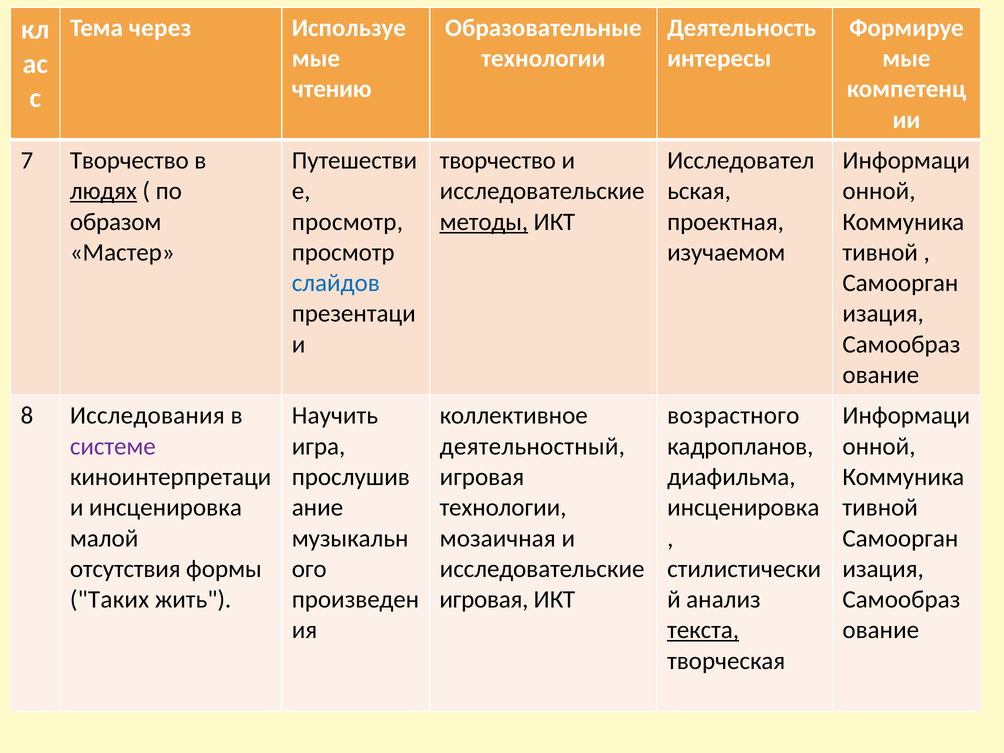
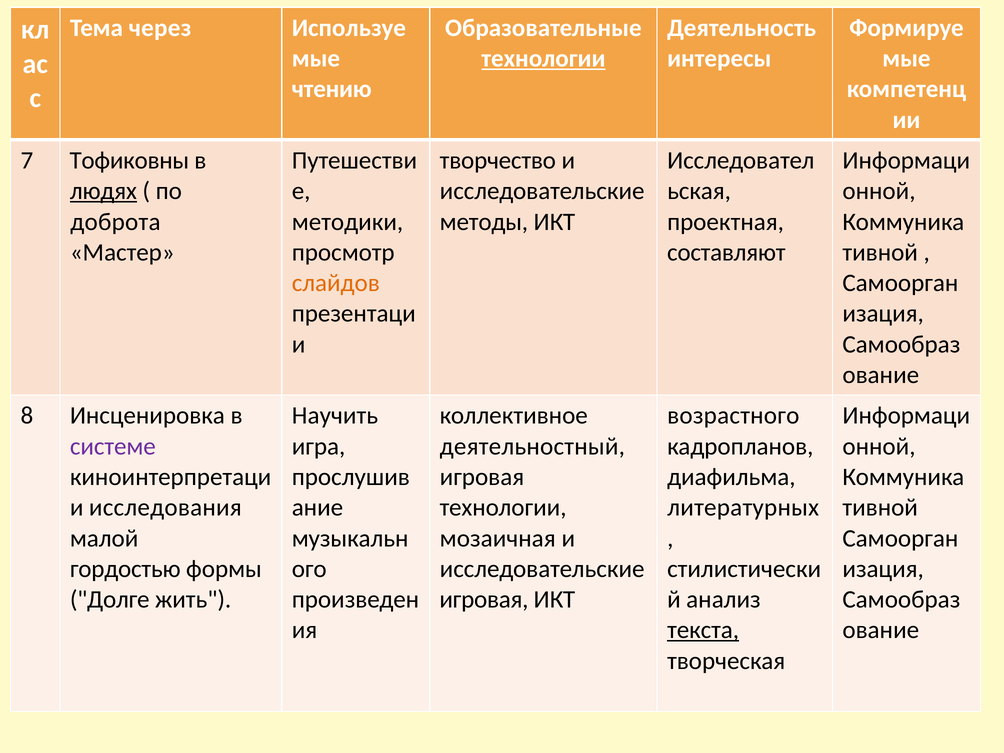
технологии underline: none -> present (543, 59)
7 Творчество: Творчество -> Тофиковны (129, 161)
образом: образом -> доброта (115, 222)
просмотр: просмотр -> методики (348, 222)
методы underline: present -> none (484, 222)
изучаемом: изучаемом -> составляют (726, 252)
слайдов colour: blue -> orange (336, 283)
Исследования: Исследования -> Инсценировка (147, 416)
и инсценировка: инсценировка -> исследования (165, 508)
инсценировка: инсценировка -> литературных (743, 508)
отсутствия: отсутствия -> гордостью (125, 569)
Таких: Таких -> Долге (110, 599)
